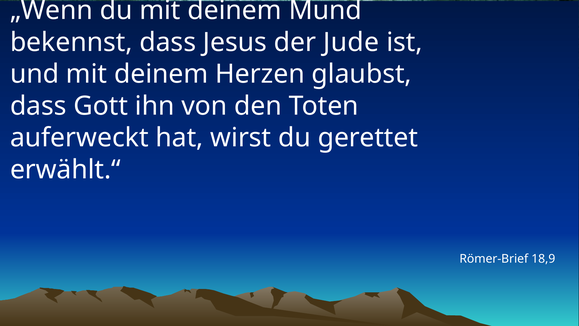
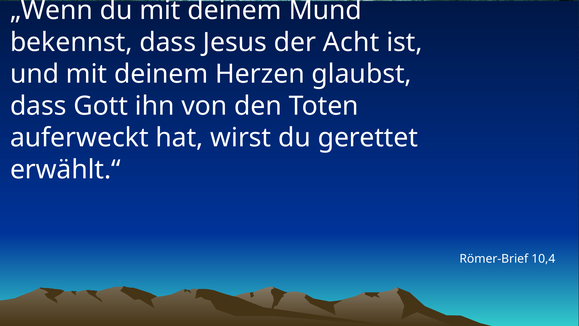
Jude: Jude -> Acht (351, 42)
18,9: 18,9 -> 10,4 (543, 259)
